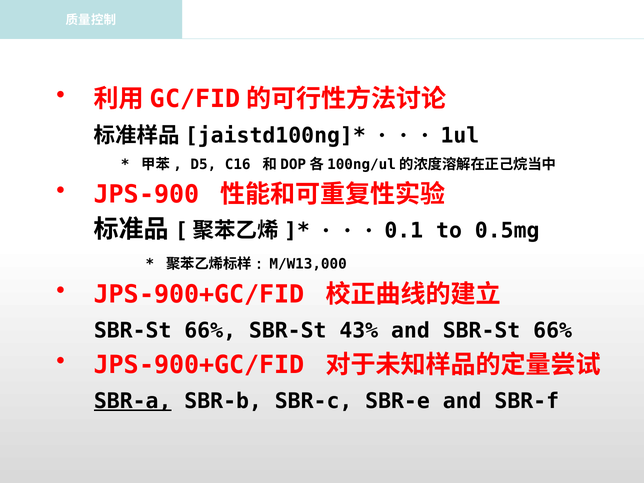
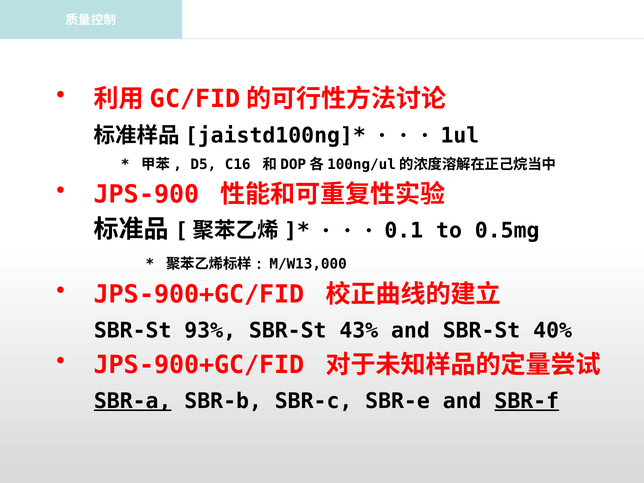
66%: 66% -> 93% (210, 331)
and SBR-St 66%: 66% -> 40% (553, 331)
SBR-f underline: none -> present (527, 401)
